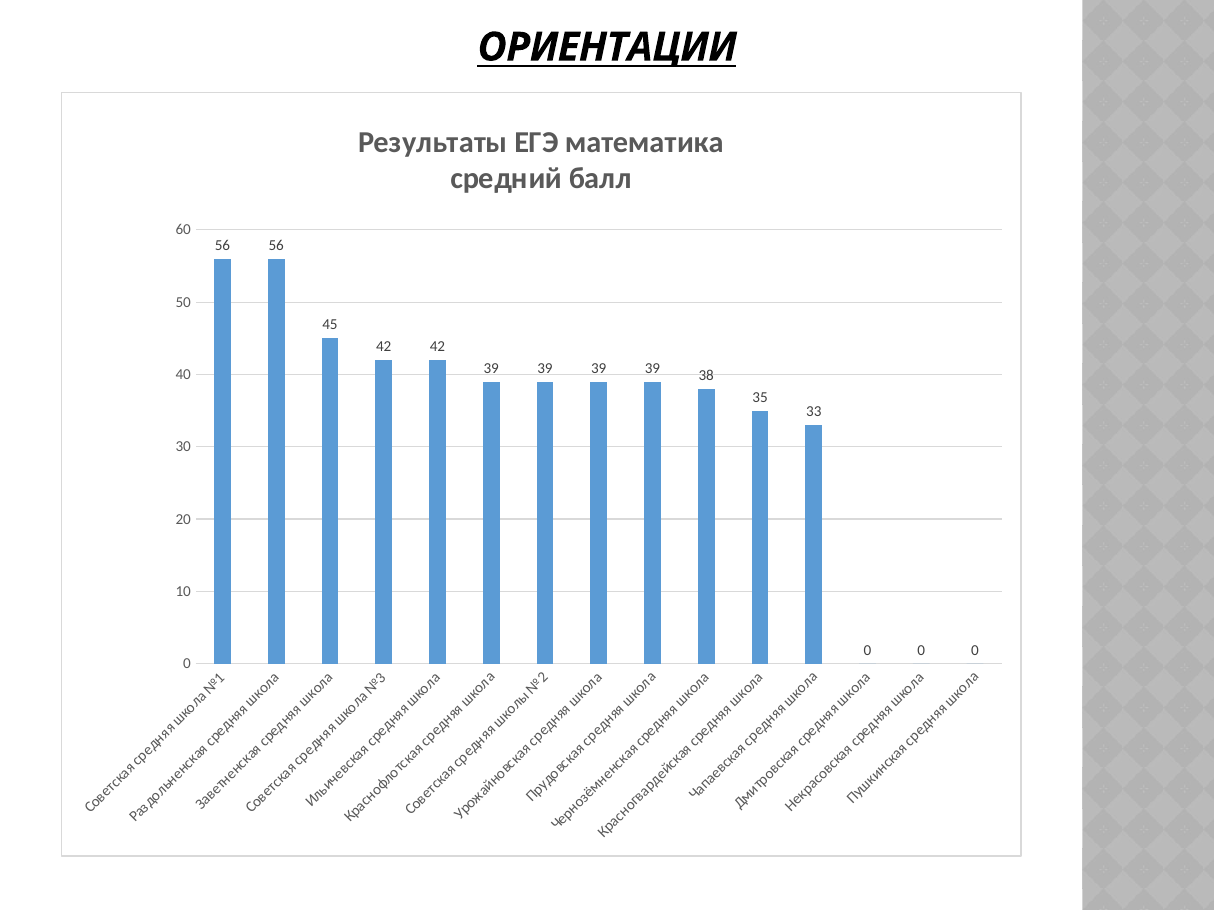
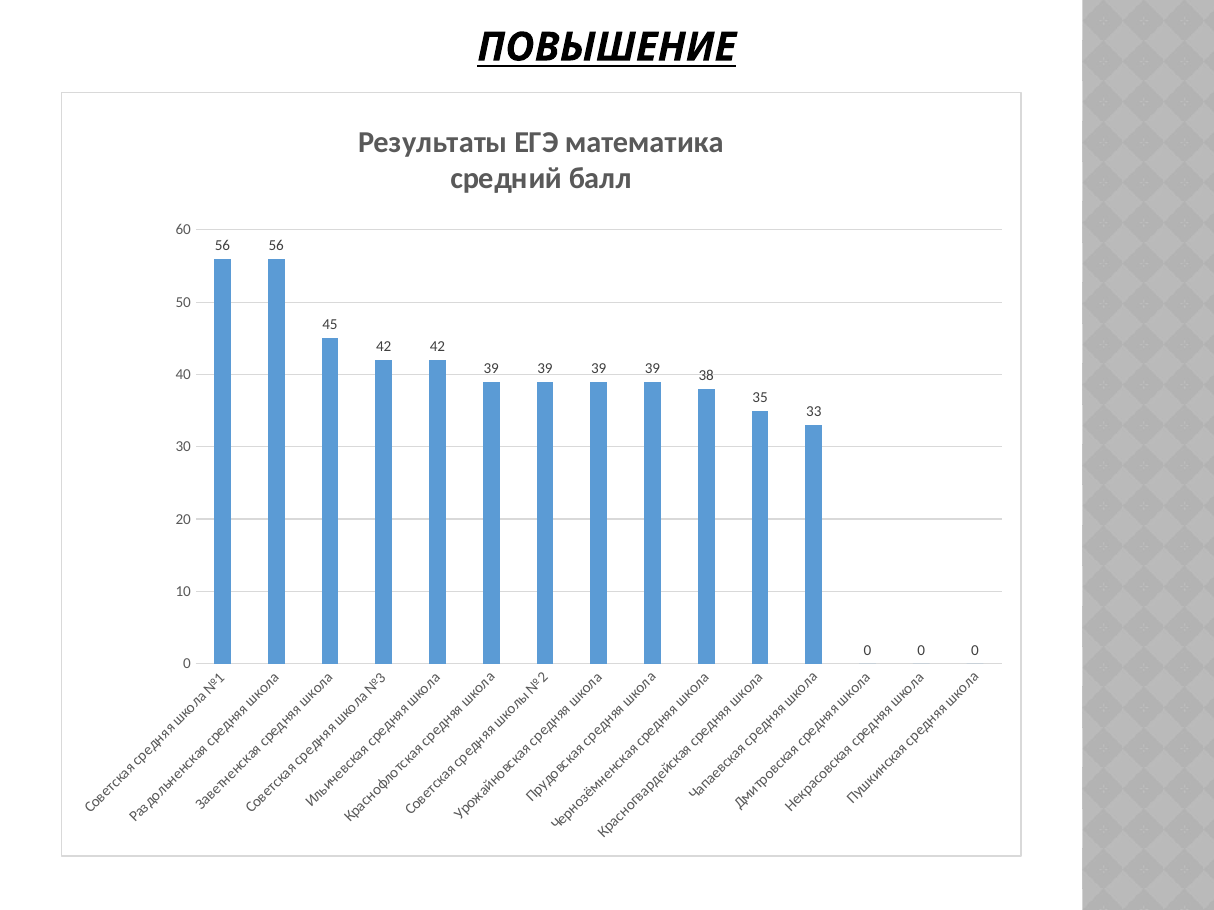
ОРИЕНТАЦИИ: ОРИЕНТАЦИИ -> ПОВЫШЕНИЕ (607, 47)
